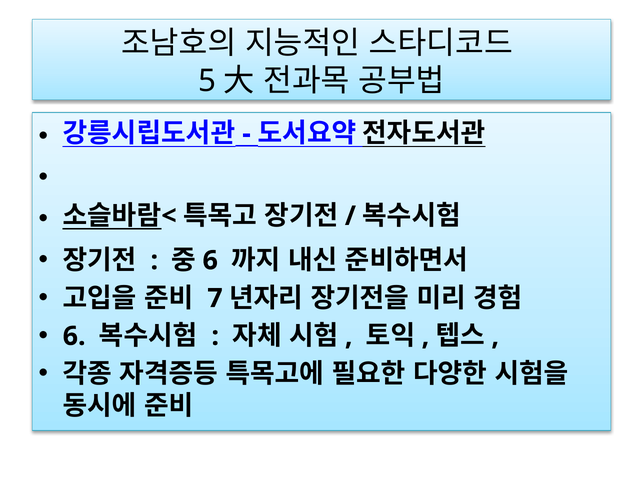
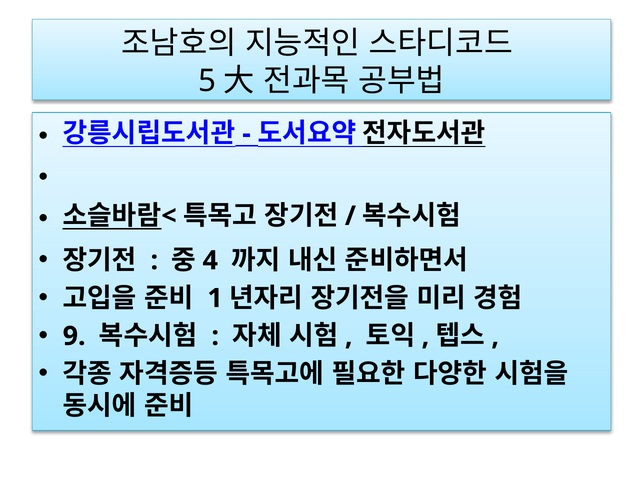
6: 6 -> 4 (210, 261)
7: 7 -> 1 (215, 298)
6: 6 -> 9 (74, 336)
